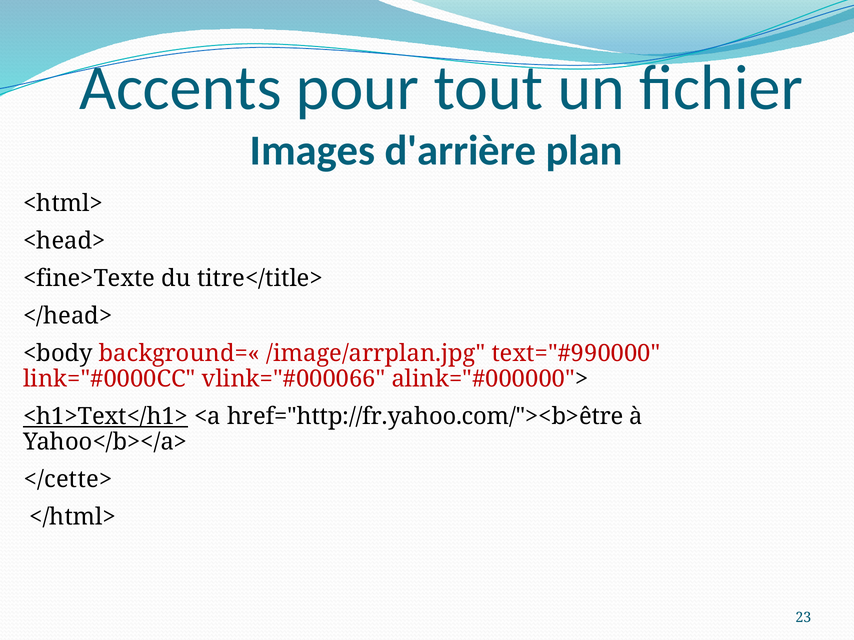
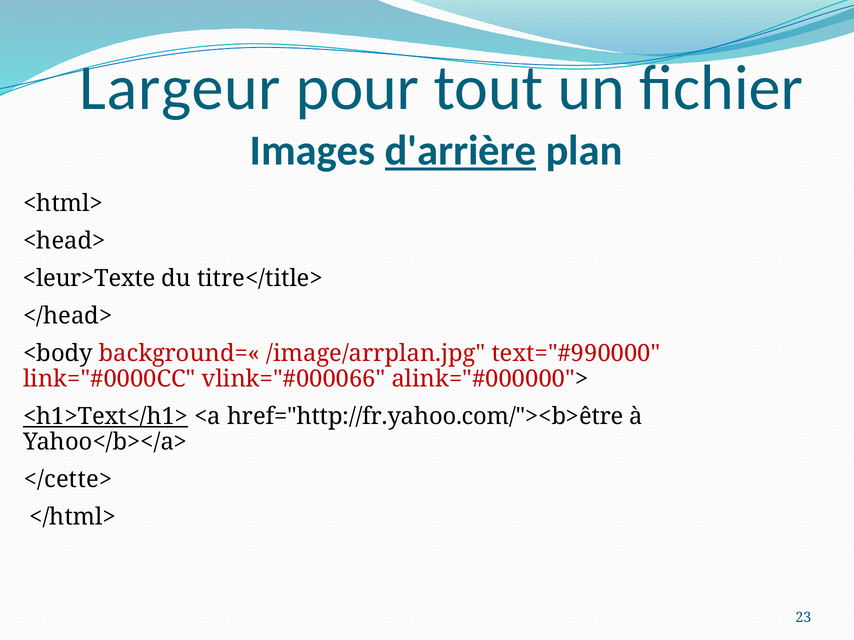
Accents: Accents -> Largeur (180, 88)
d'arrière underline: none -> present (460, 151)
<fine>Texte: <fine>Texte -> <leur>Texte (89, 279)
